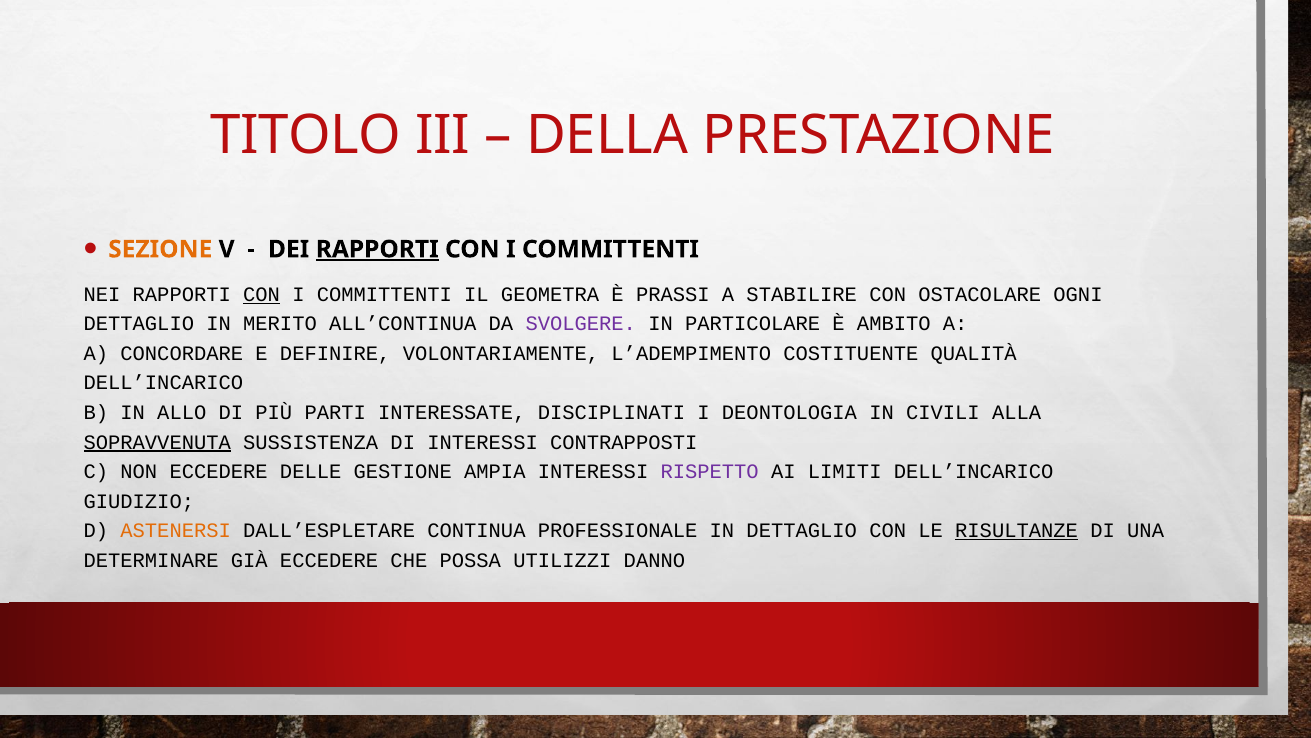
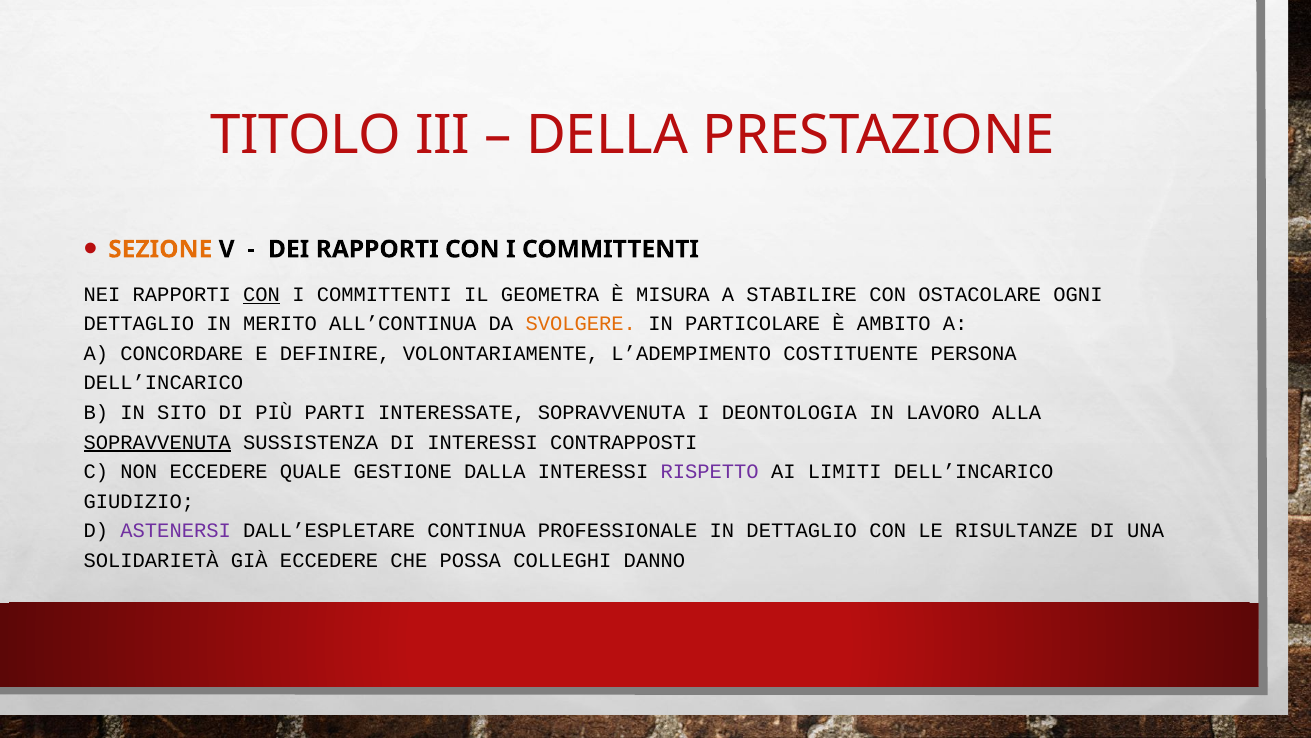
RAPPORTI underline: present -> none (377, 249)
PRASSI: PRASSI -> MISURA (673, 294)
SVOLGERE colour: purple -> orange (581, 324)
QUALITÀ: QUALITÀ -> PERSONA (974, 353)
ALLO: ALLO -> SITO (182, 412)
INTERESSATE DISCIPLINATI: DISCIPLINATI -> SOPRAVVENUTA (611, 412)
CIVILI: CIVILI -> LAVORO (943, 412)
DELLE: DELLE -> QUALE (311, 471)
AMPIA: AMPIA -> DALLA (495, 471)
ASTENERSI colour: orange -> purple (176, 530)
RISULTANZE underline: present -> none (1017, 530)
DETERMINARE: DETERMINARE -> SOLIDARIETÀ (151, 560)
UTILIZZI: UTILIZZI -> COLLEGHI (562, 560)
